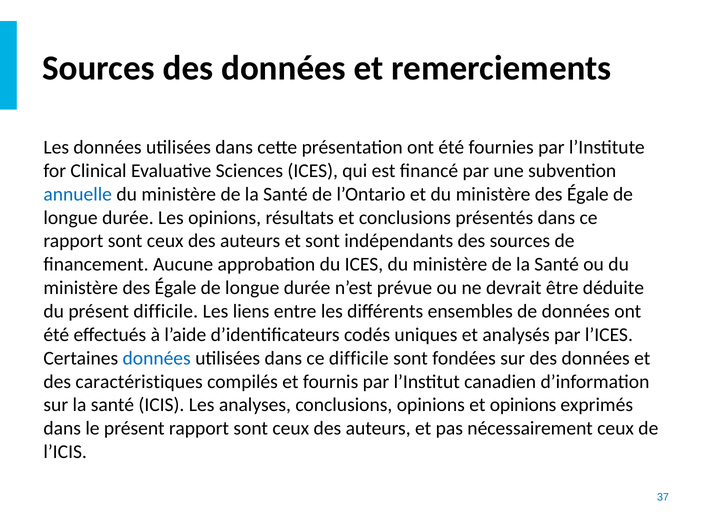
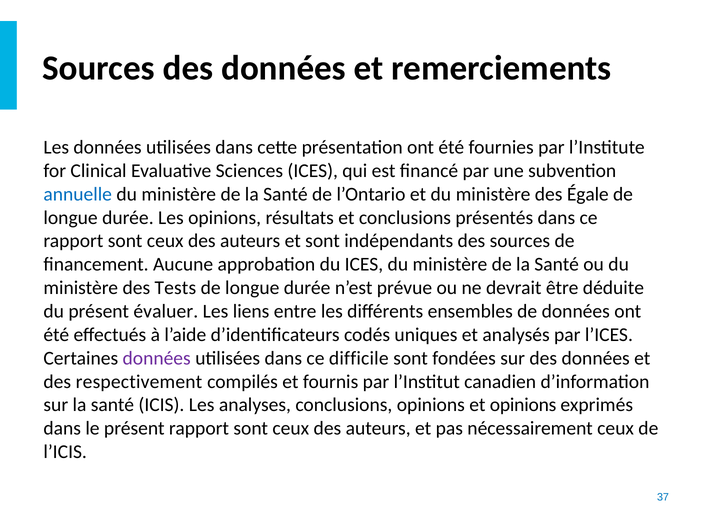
Égale: Égale -> Tests (175, 288)
présent difficile: difficile -> évaluer (166, 311)
données colour: blue -> purple (157, 358)
caractéristiques: caractéristiques -> respectivement (139, 382)
